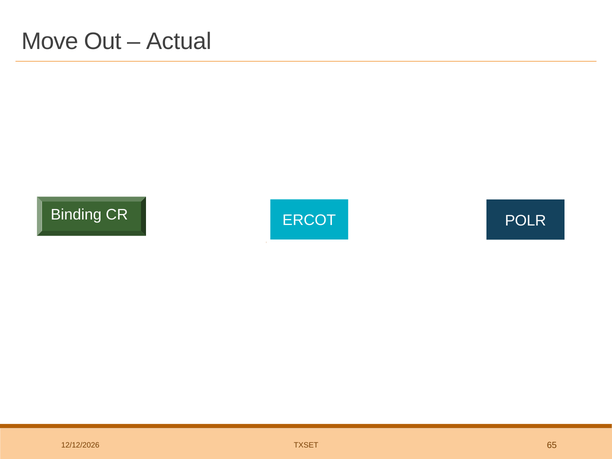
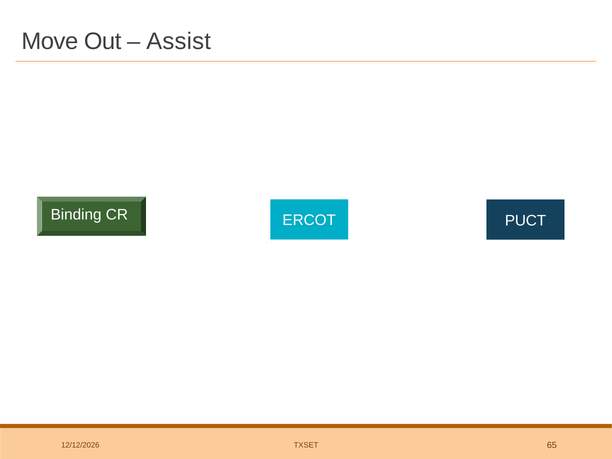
Actual: Actual -> Assist (179, 42)
POLR: POLR -> PUCT (526, 221)
